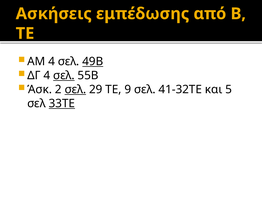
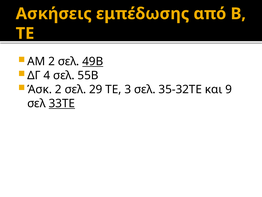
ΑΜ 4: 4 -> 2 (52, 61)
σελ underline: present -> none (64, 75)
σελ underline: present -> none (75, 89)
9: 9 -> 3 (128, 89)
41-32ΤΕ: 41-32ΤΕ -> 35-32ΤΕ (180, 89)
5: 5 -> 9 (229, 89)
